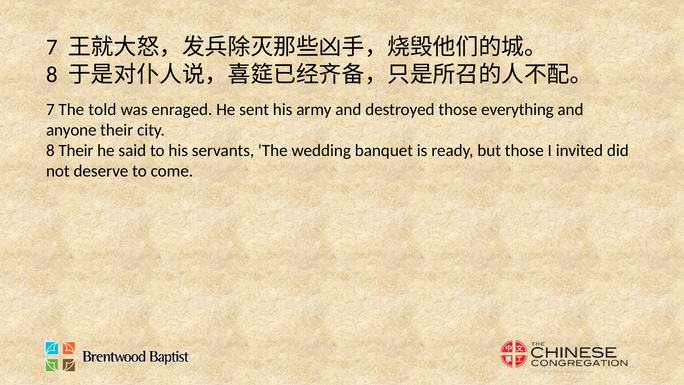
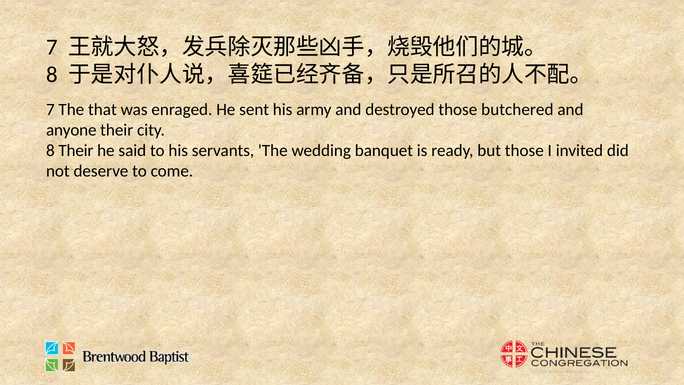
told: told -> that (102, 109)
everything: everything -> butchered (517, 109)
